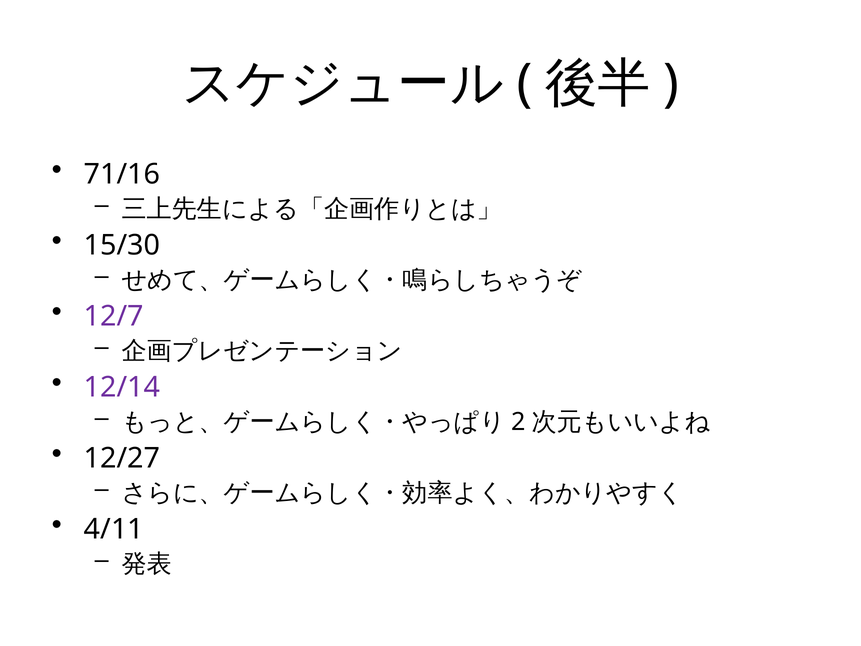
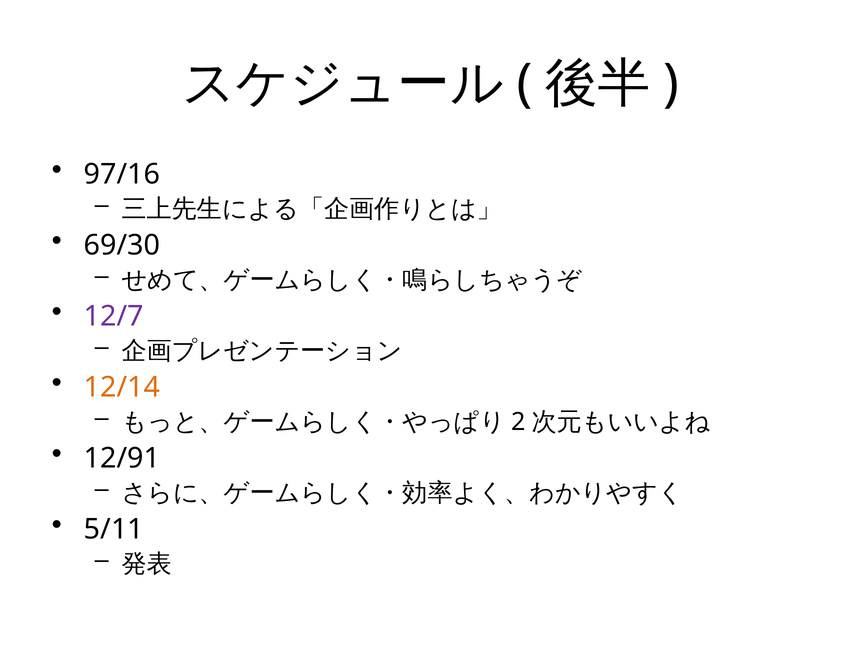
71/16: 71/16 -> 97/16 (122, 174)
15/30: 15/30 -> 69/30 (122, 245)
12/14 colour: purple -> orange (122, 387)
12/27: 12/27 -> 12/91 (122, 458)
4/11: 4/11 -> 5/11 (114, 529)
